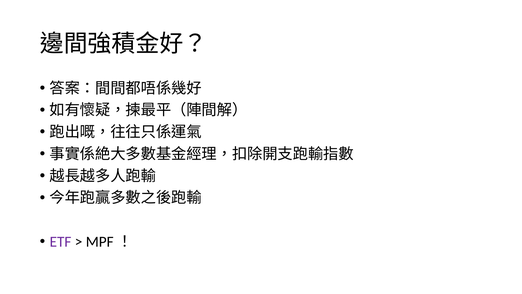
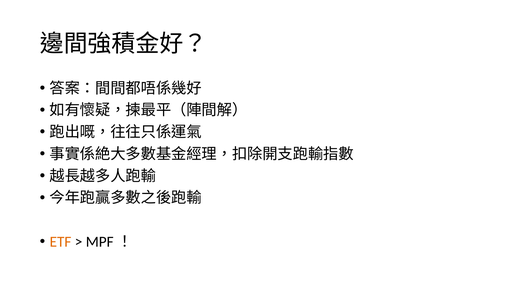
ETF colour: purple -> orange (60, 241)
